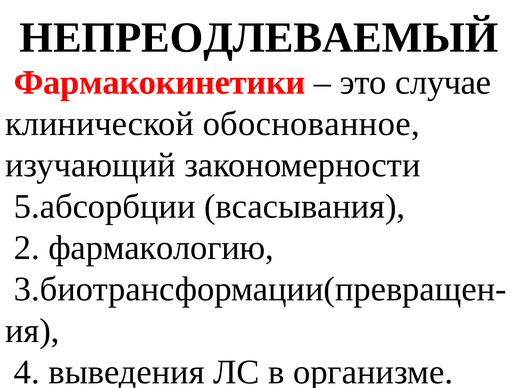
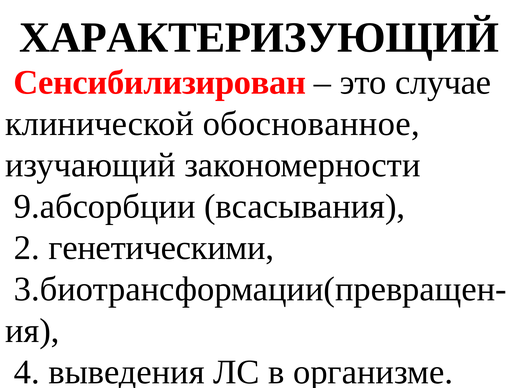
НЕПРЕОДЛЕВАЕМЫЙ: НЕПРЕОДЛЕВАЕМЫЙ -> ХАРАКТЕРИЗУЮЩИЙ (259, 38)
Фармакокинетики: Фармакокинетики -> Сенсибилизирован (160, 82)
5.абсорбции: 5.абсорбции -> 9.абсорбции (105, 207)
фармакологию: фармакологию -> генетическими (161, 248)
